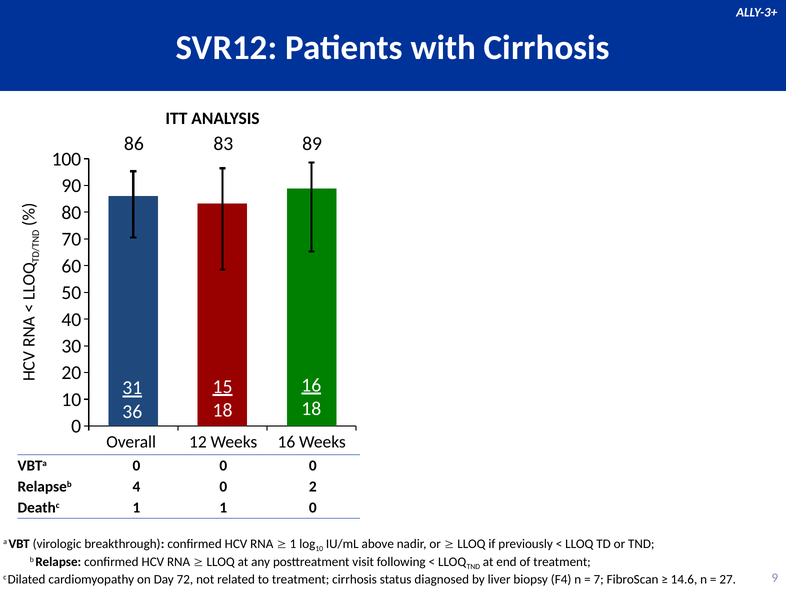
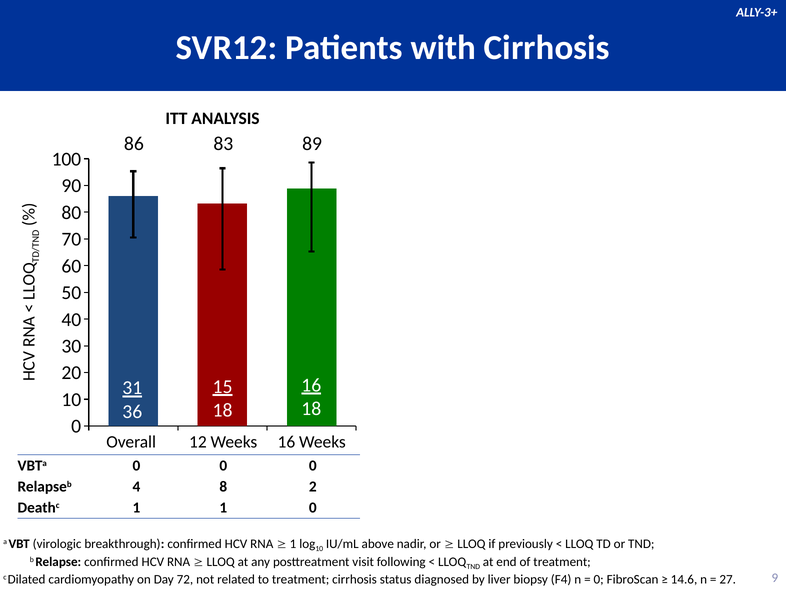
4 0: 0 -> 8 (223, 487)
7: 7 -> 0 (599, 580)
